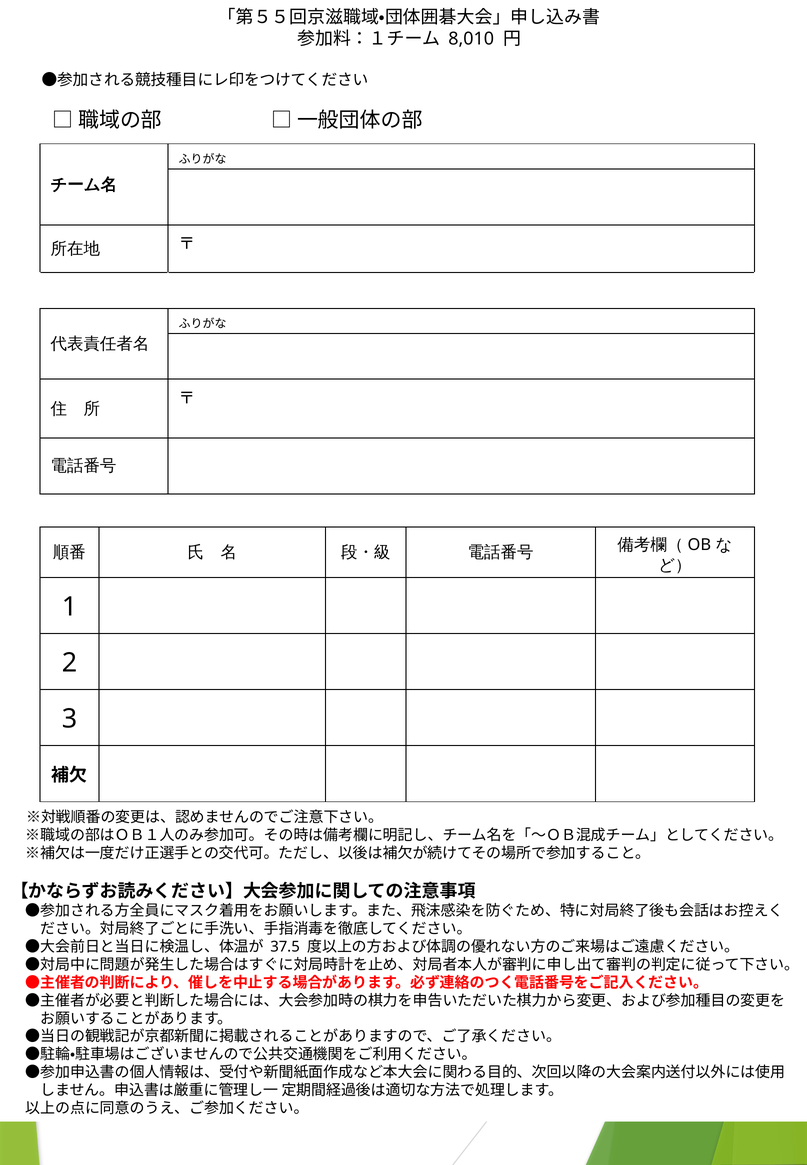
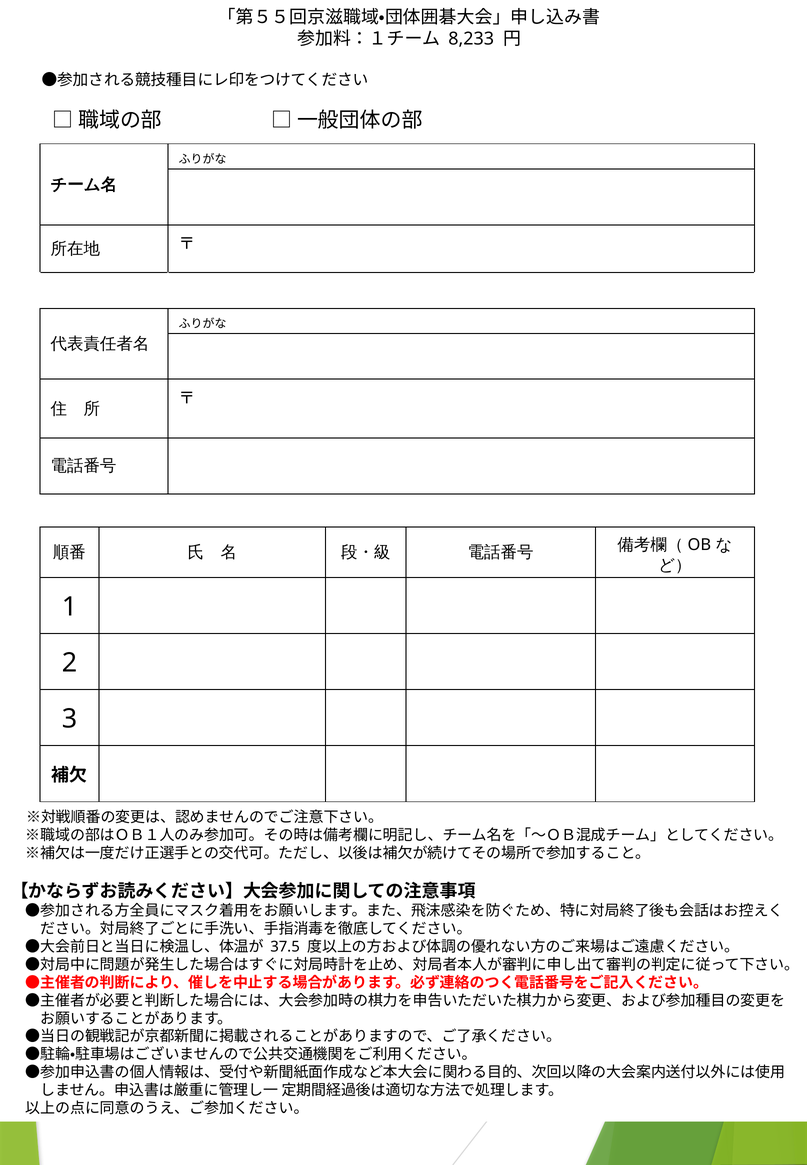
8,010: 8,010 -> 8,233 (471, 39)
